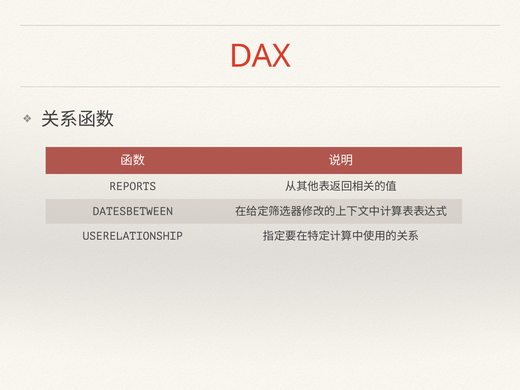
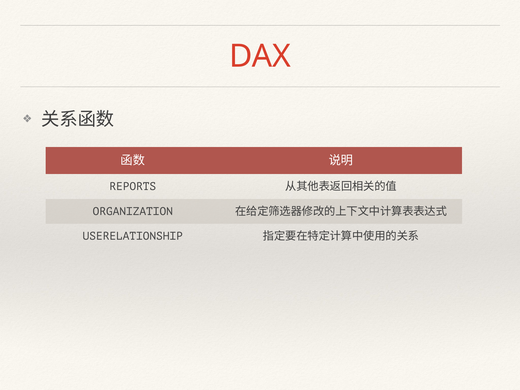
DATESBETWEEN: DATESBETWEEN -> ORGANIZATION (133, 211)
